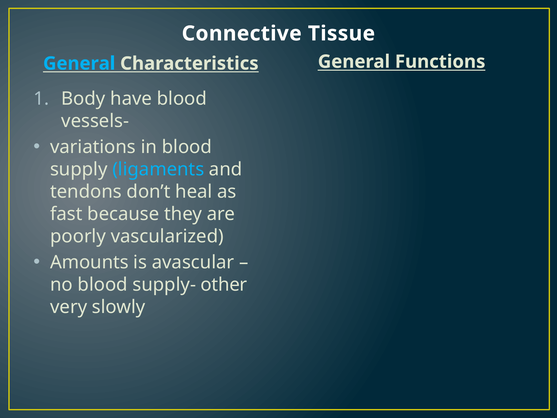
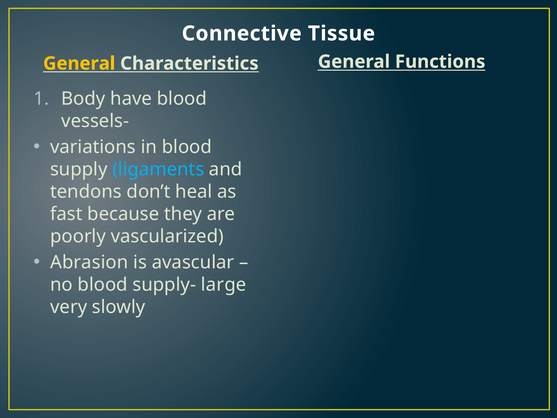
General colour: light blue -> yellow (79, 63)
Amounts: Amounts -> Abrasion (89, 262)
other: other -> large (224, 284)
